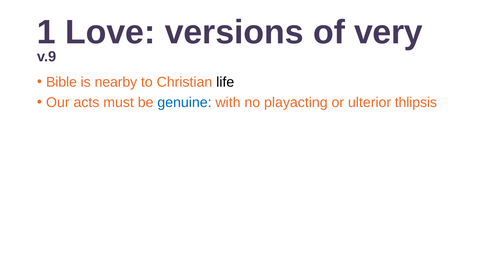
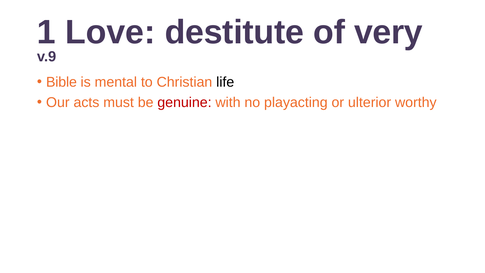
versions: versions -> destitute (234, 32)
nearby: nearby -> mental (116, 82)
genuine colour: blue -> red (184, 102)
thlipsis: thlipsis -> worthy (416, 102)
